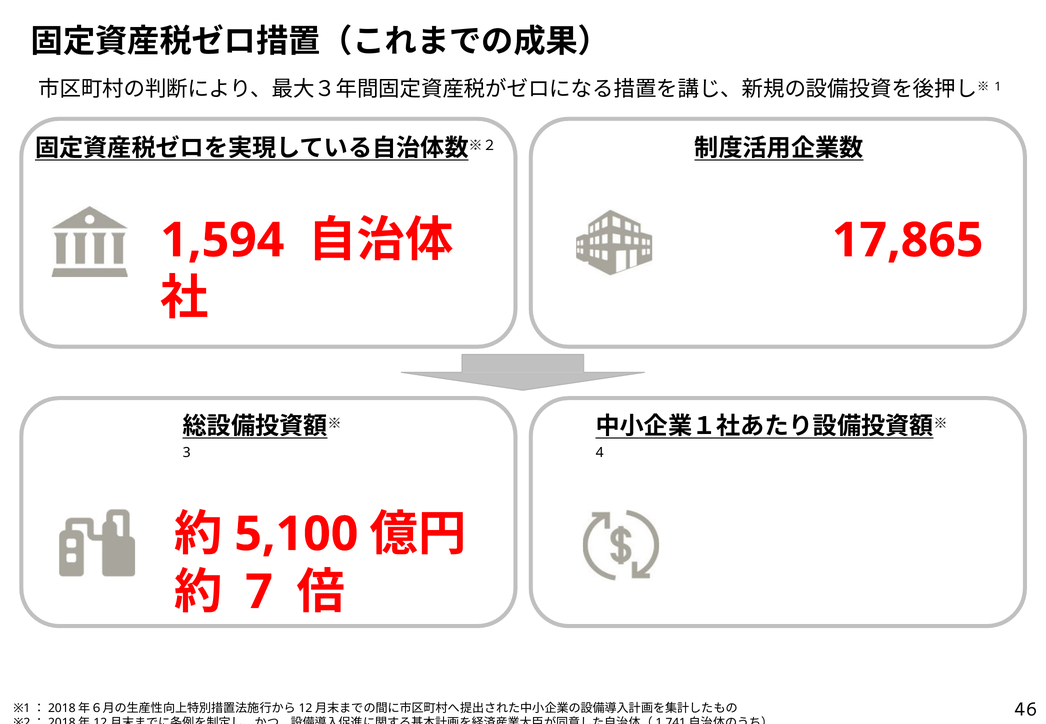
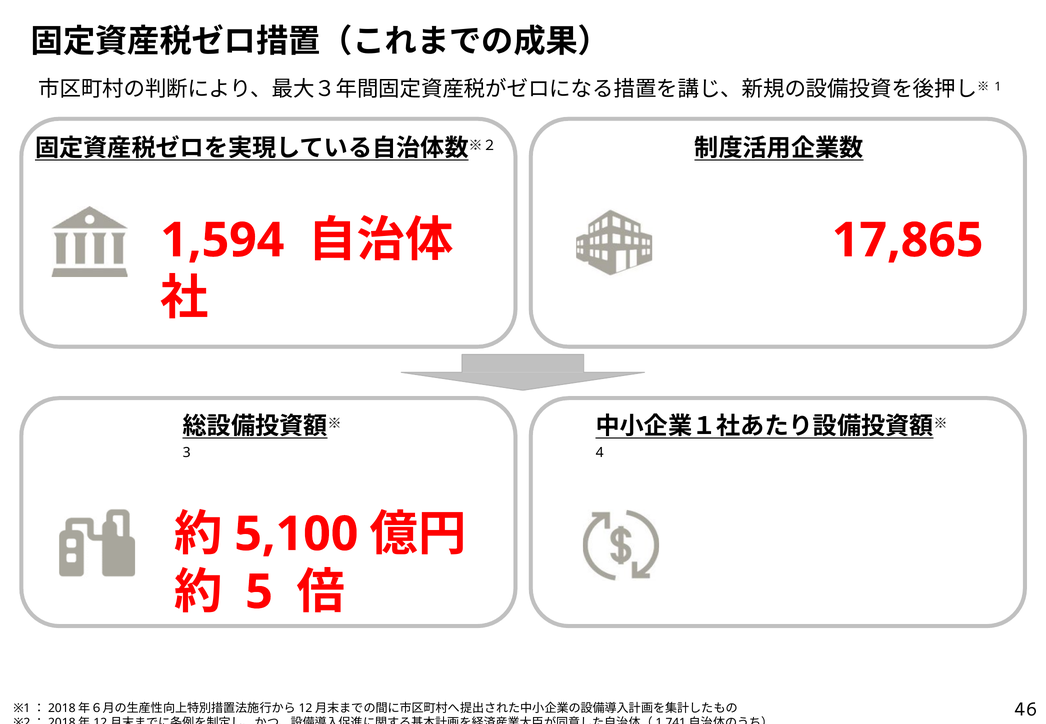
7: 7 -> 5 (259, 592)
